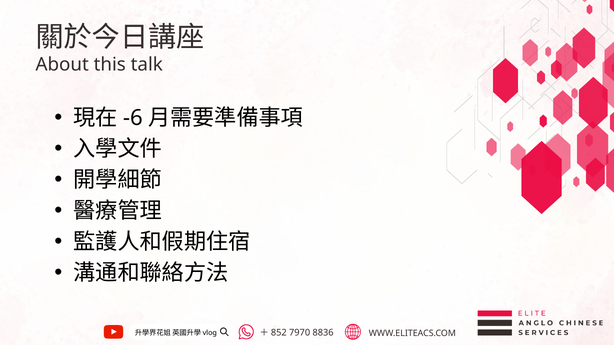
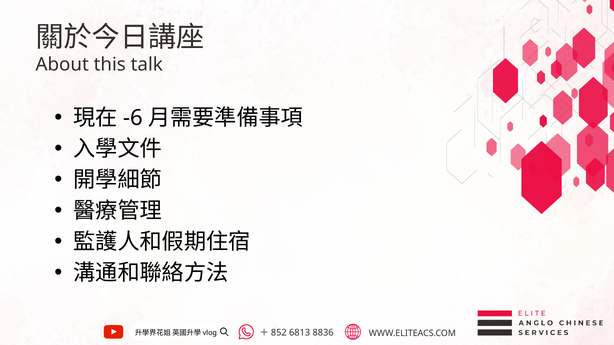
7970: 7970 -> 6813 (300, 333)
